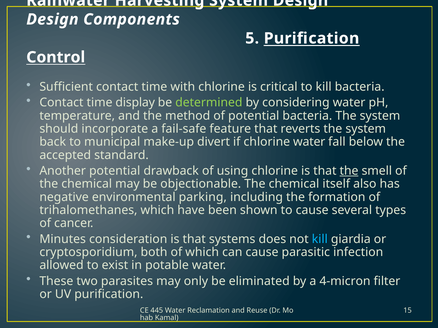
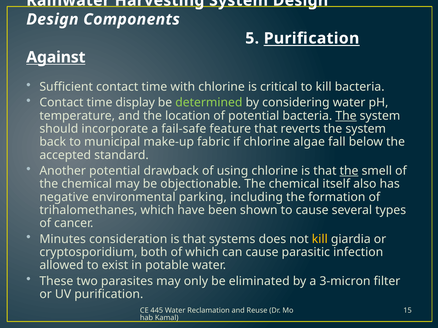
Control: Control -> Against (56, 57)
method: method -> location (188, 116)
The underline: none -> present (346, 116)
divert: divert -> fabric (214, 142)
chlorine water: water -> algae (309, 142)
kill colour: light blue -> yellow (320, 239)
4-micron: 4-micron -> 3-micron (345, 281)
